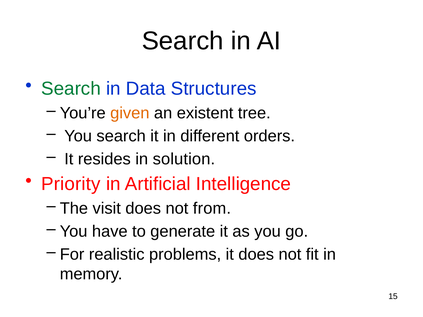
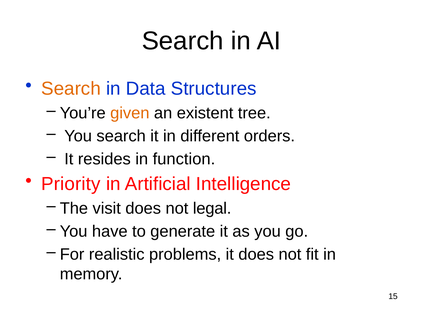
Search colour: green -> orange (71, 89)
solution: solution -> function (184, 159)
from: from -> legal (212, 209)
